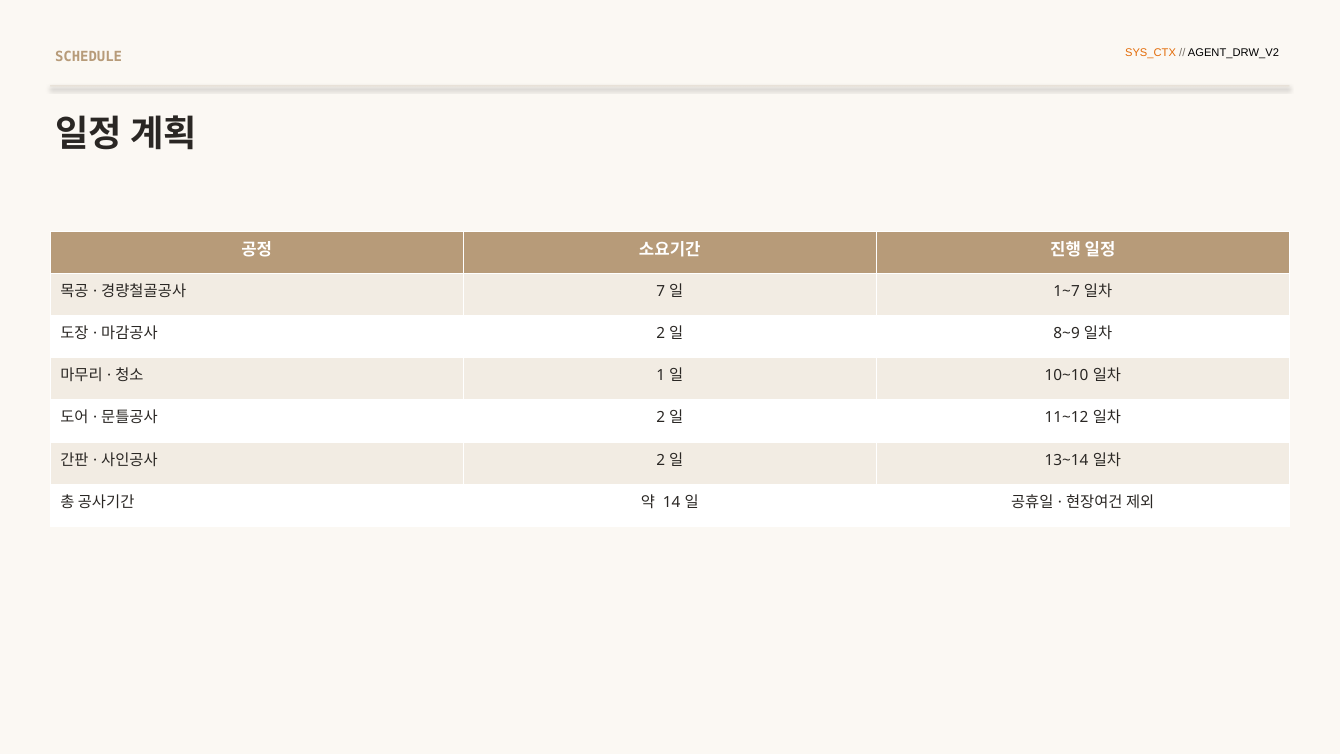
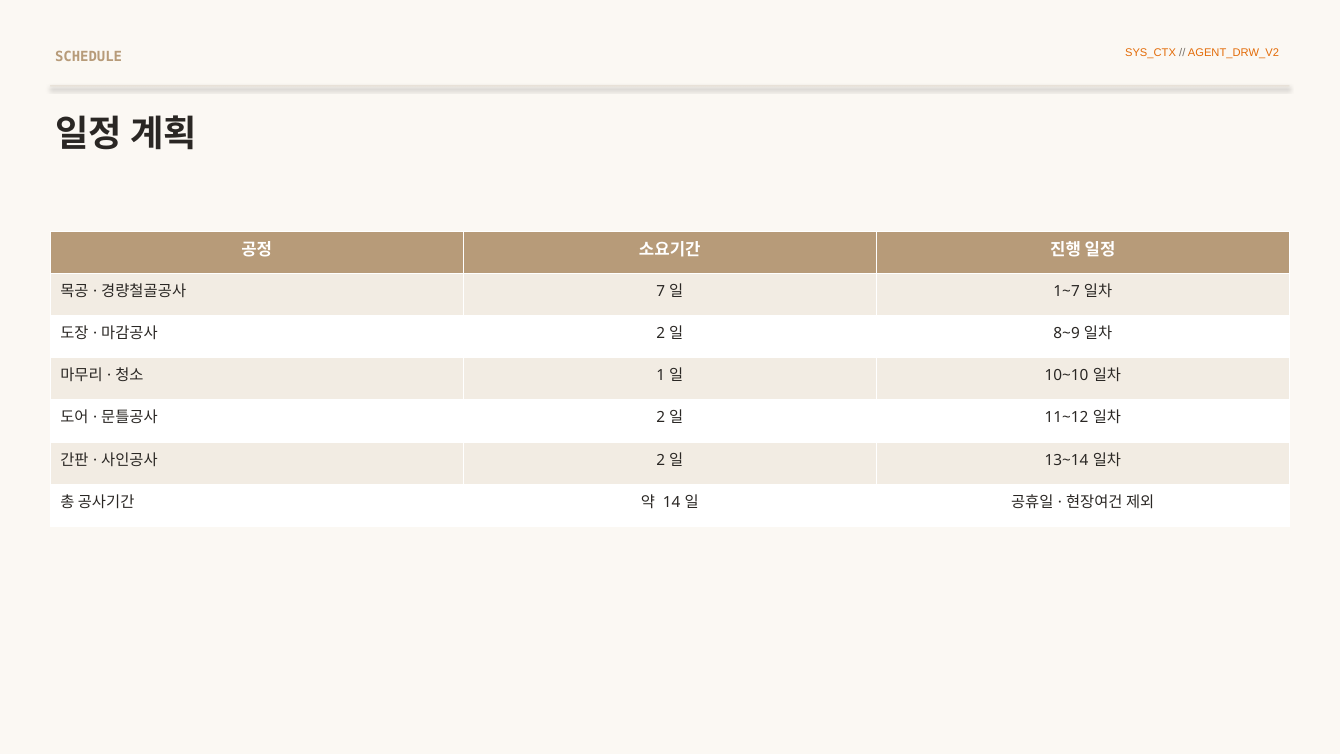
AGENT_DRW_V2 colour: black -> orange (1234, 53)
